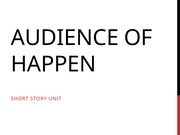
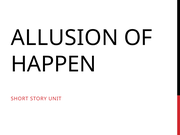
AUDIENCE: AUDIENCE -> ALLUSION (65, 38)
